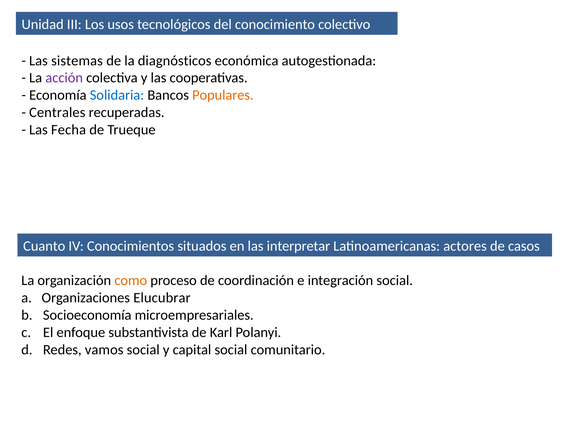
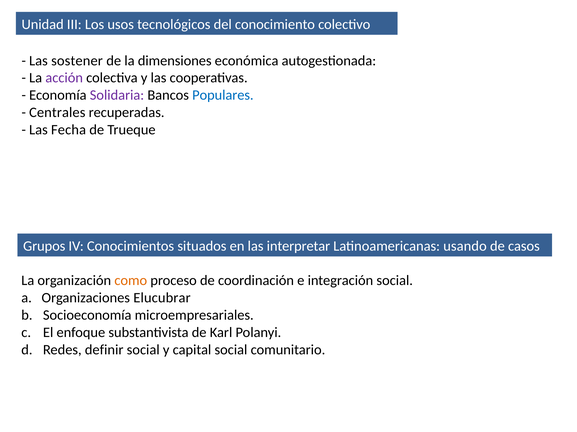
sistemas: sistemas -> sostener (77, 61)
diagnósticos: diagnósticos -> dimensiones (175, 61)
Solidaria colour: blue -> purple (117, 95)
Populares colour: orange -> blue (223, 95)
Cuanto: Cuanto -> Grupos (44, 246)
actores: actores -> usando (465, 246)
vamos: vamos -> definir (104, 350)
